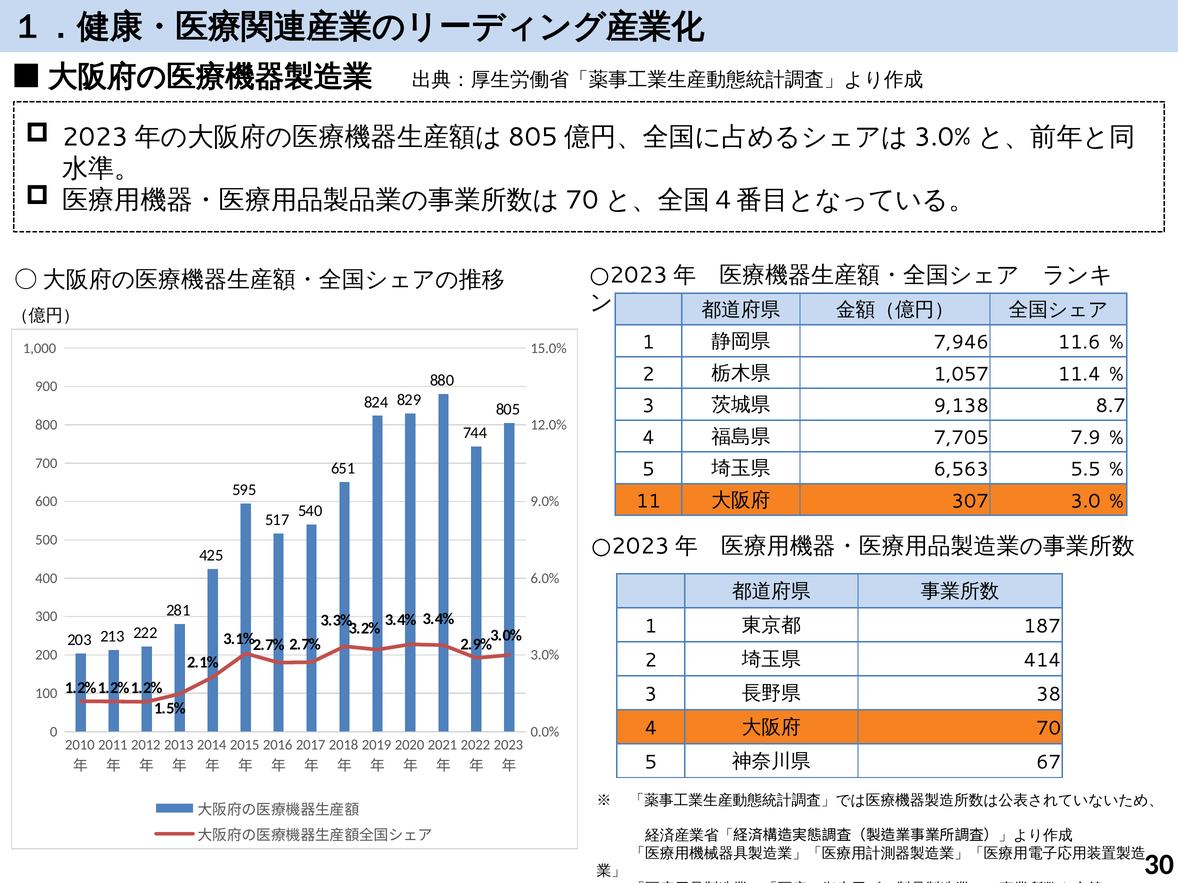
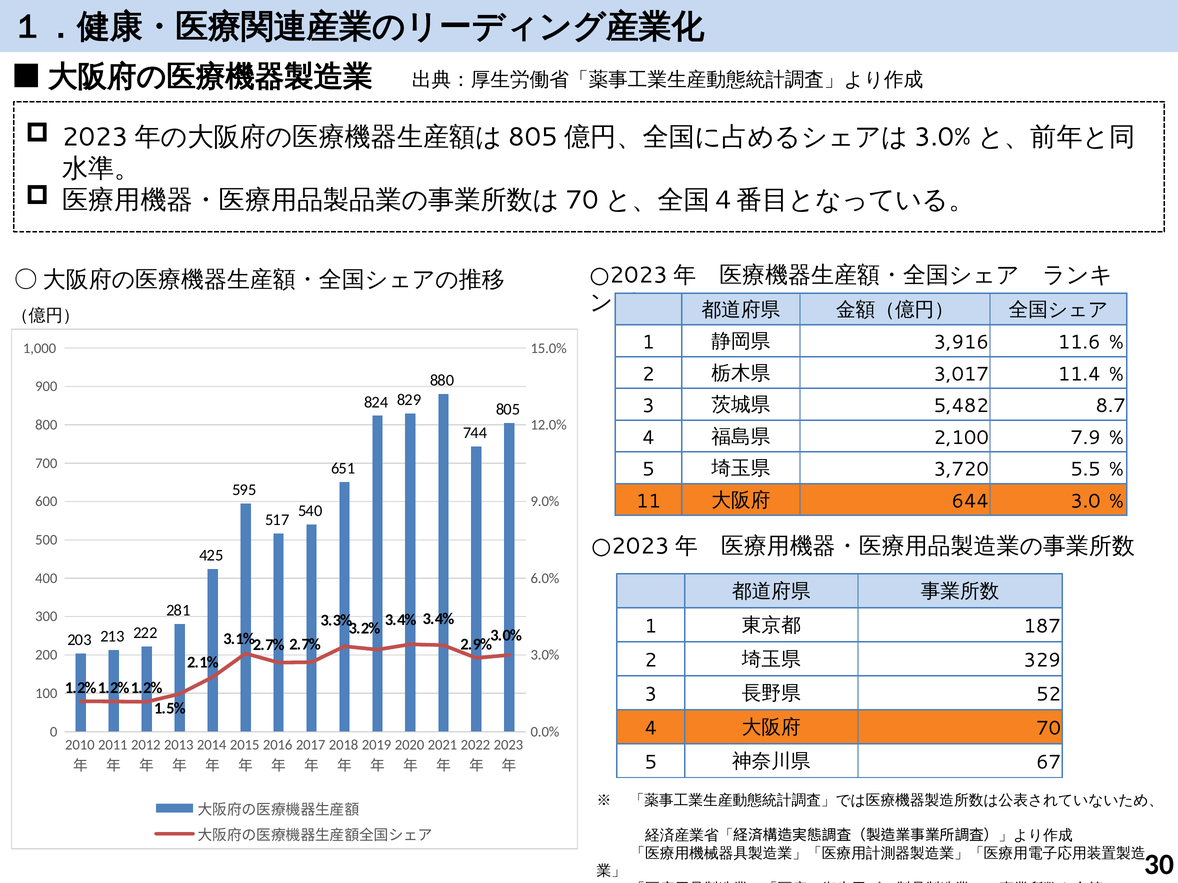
7,946: 7,946 -> 3,916 (961, 343)
1,057: 1,057 -> 3,017 (961, 374)
9,138: 9,138 -> 5,482 (961, 406)
7,705: 7,705 -> 2,100 (961, 438)
6,563: 6,563 -> 3,720 (961, 470)
307: 307 -> 644 (970, 502)
414: 414 -> 329 (1042, 661)
38: 38 -> 52 (1049, 695)
